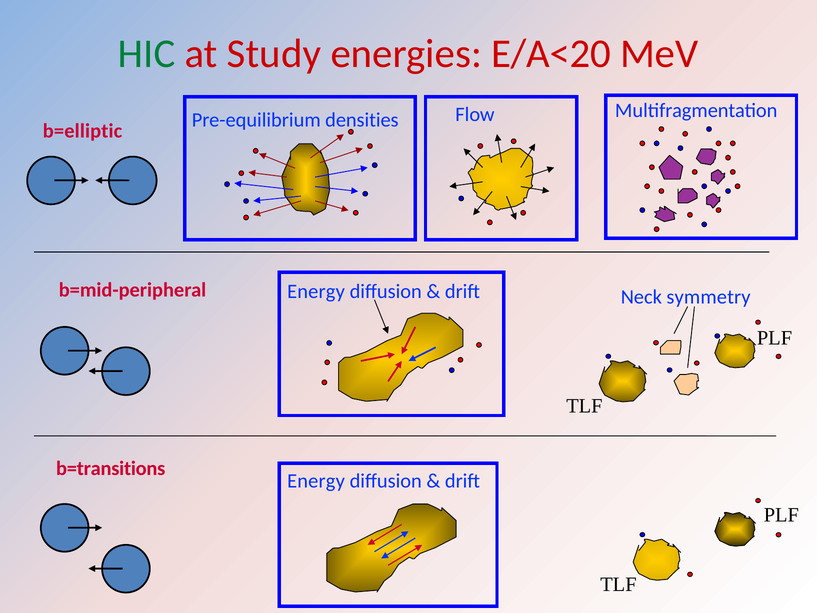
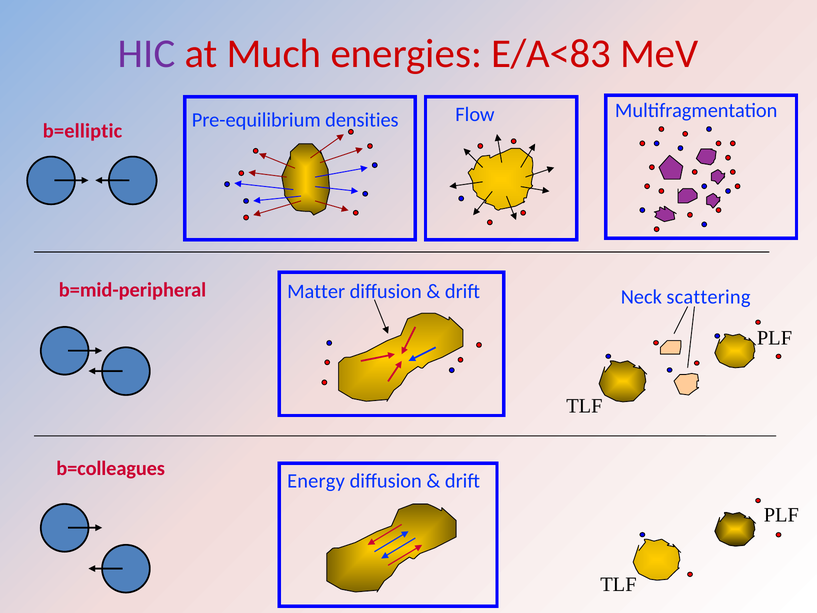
HIC colour: green -> purple (147, 54)
Study: Study -> Much (274, 54)
E/A<20: E/A<20 -> E/A<83 (551, 54)
symmetry: symmetry -> scattering (708, 297)
Energy: Energy -> Matter (316, 291)
b=transitions: b=transitions -> b=colleagues (111, 468)
